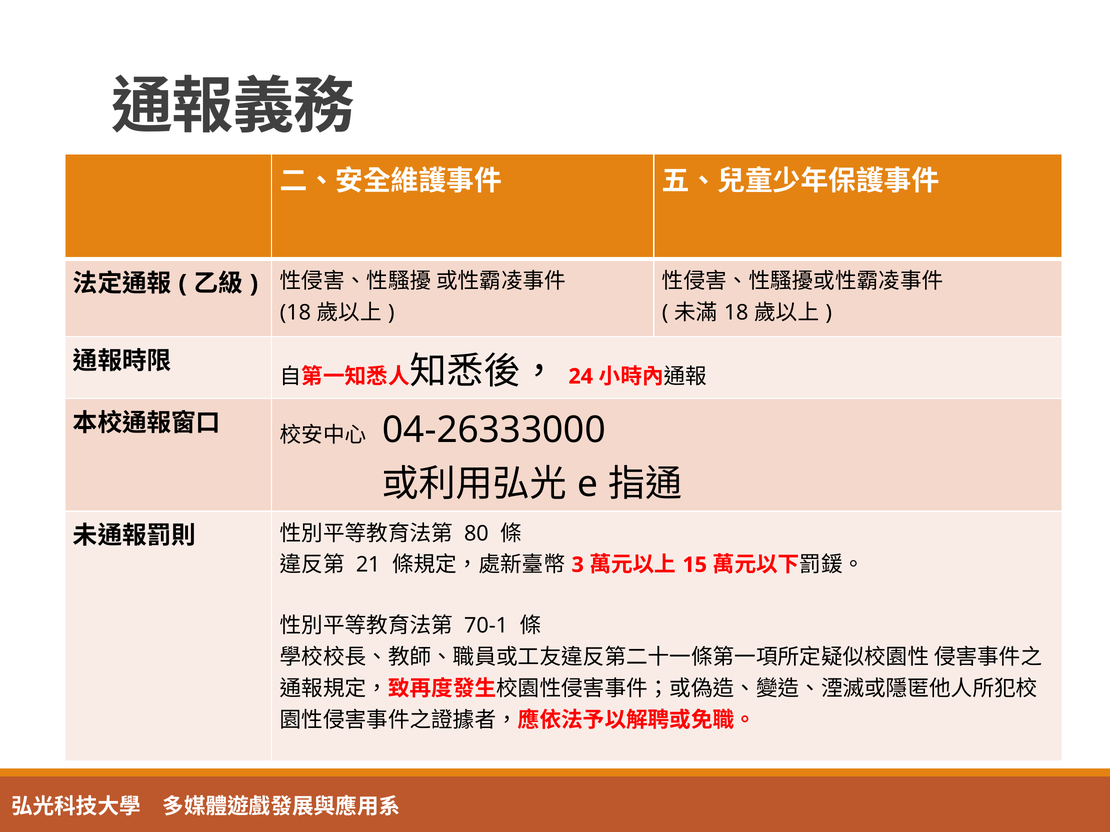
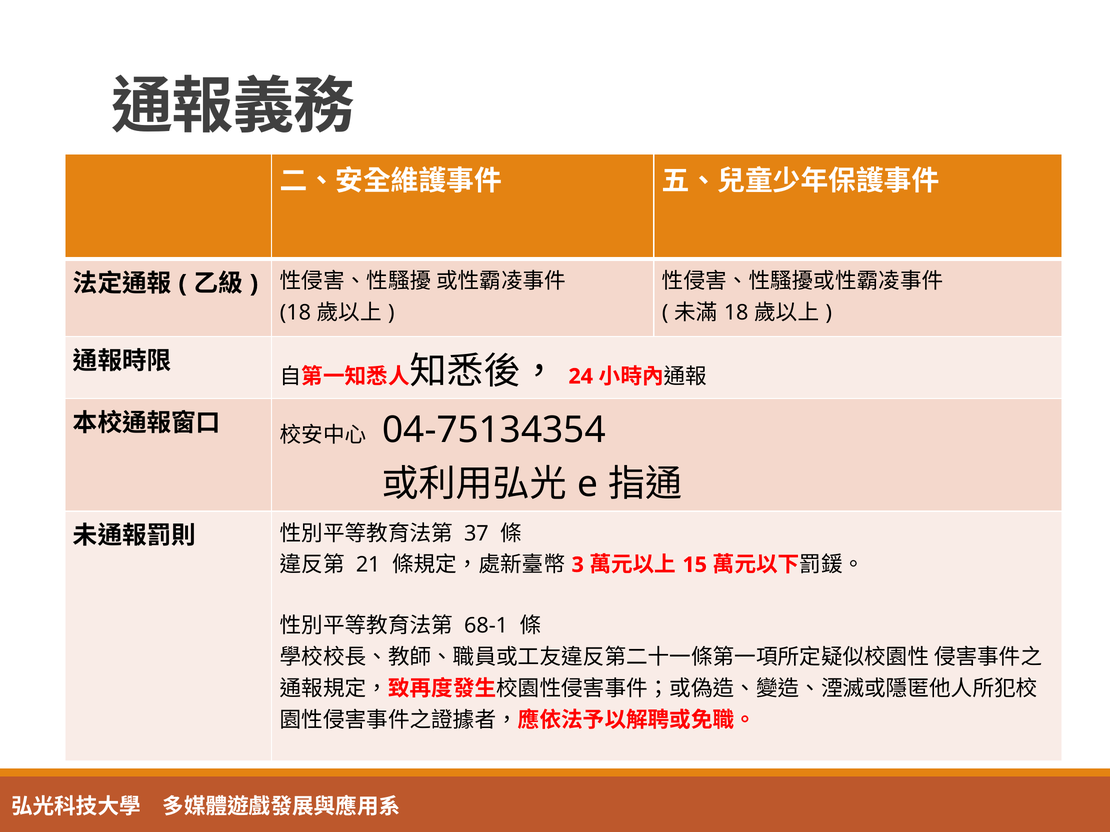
04-26333000: 04-26333000 -> 04-75134354 (494, 430)
80: 80 -> 37 (476, 534)
70-1: 70-1 -> 68-1 (486, 626)
